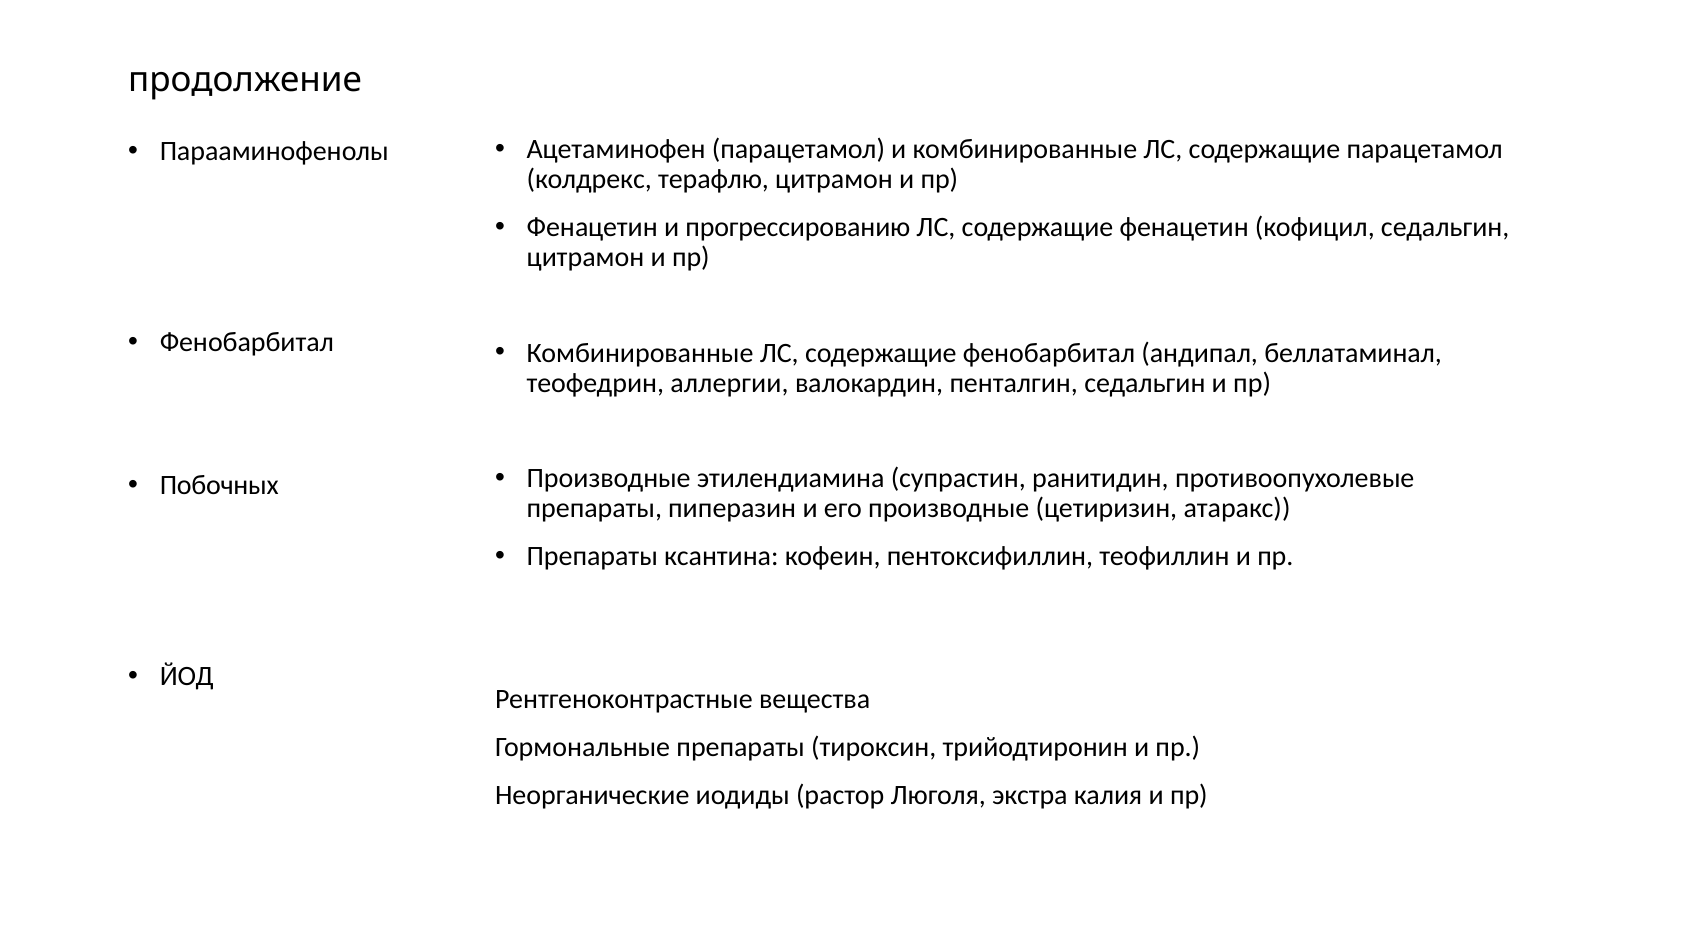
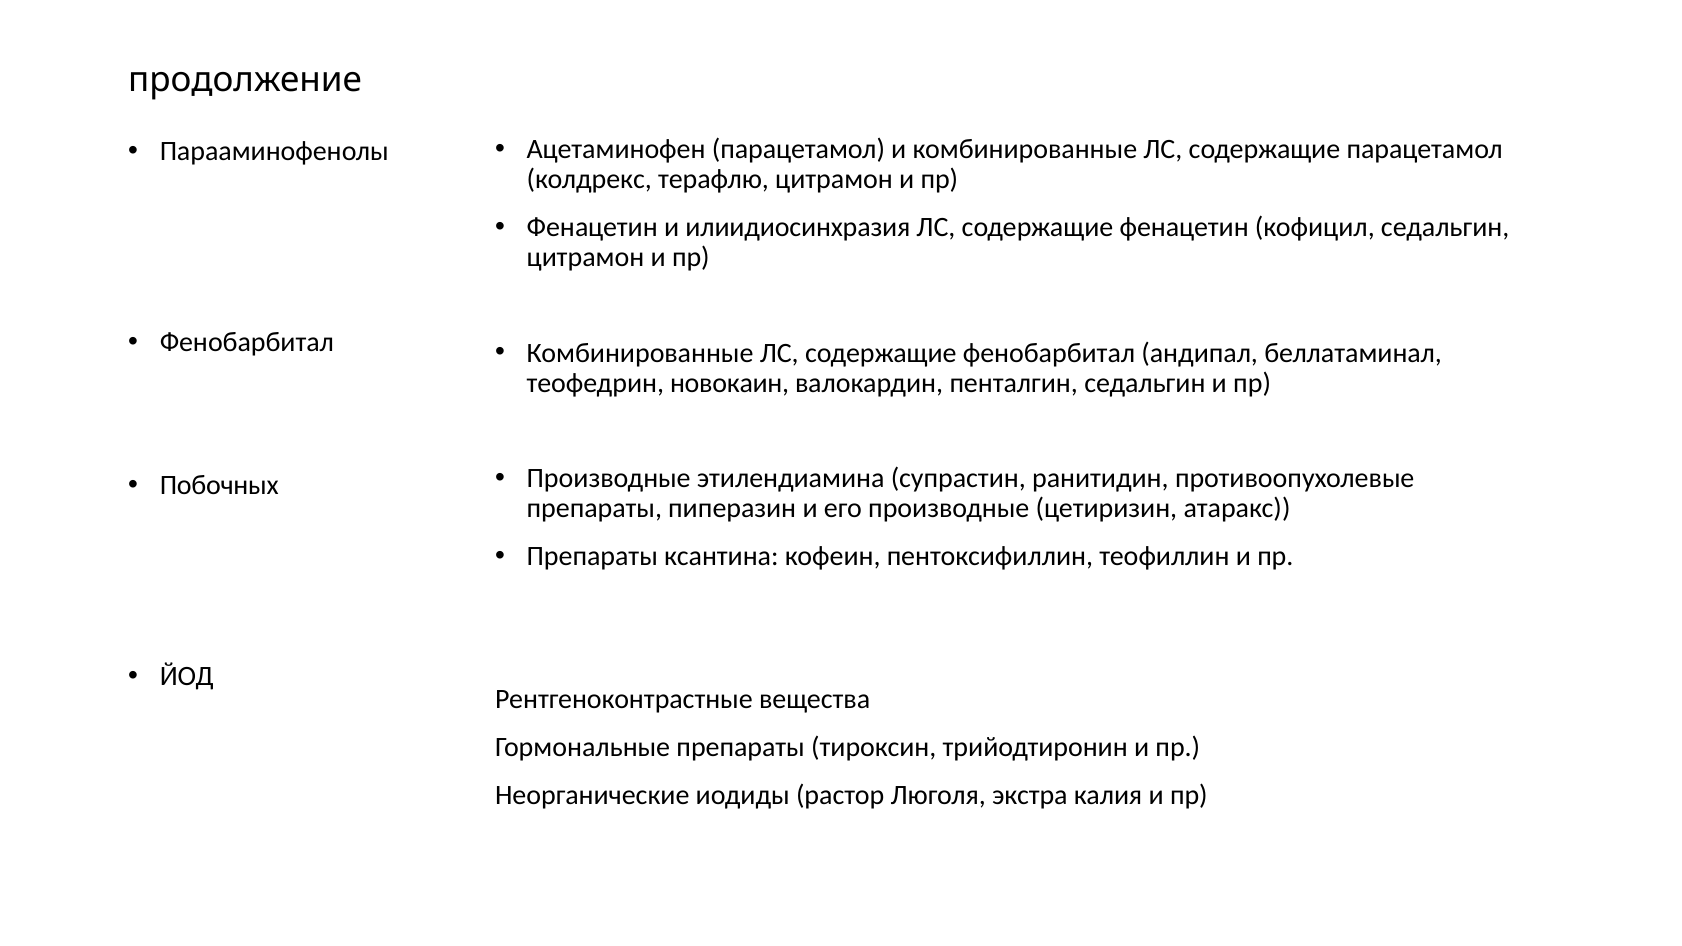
прогрессированию: прогрессированию -> илиидиосинхразия (798, 227)
аллергии: аллергии -> новокаин (730, 383)
